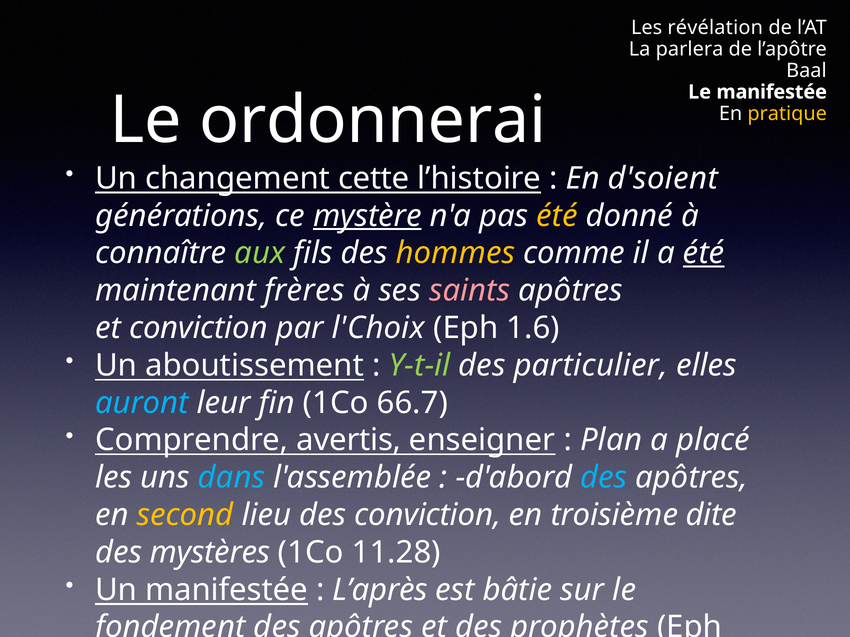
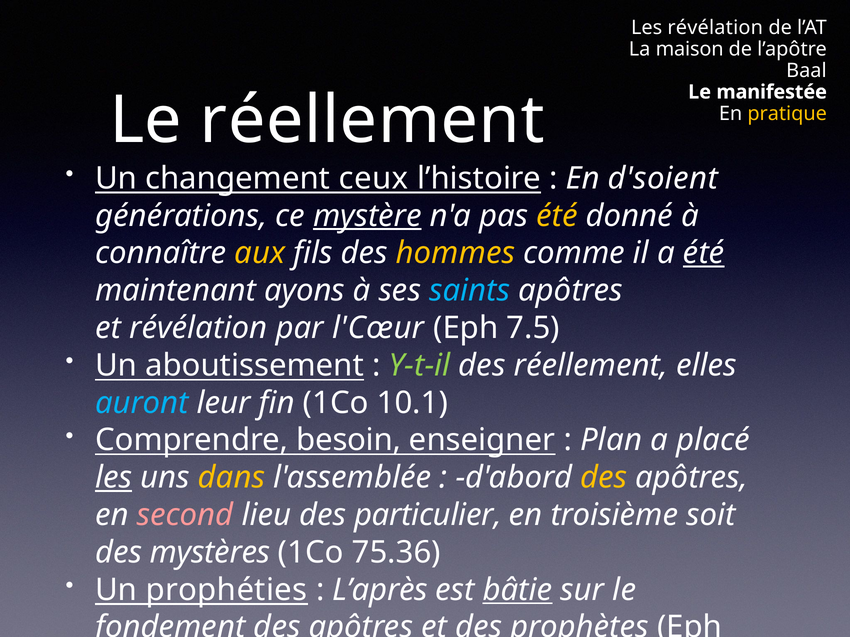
parlera: parlera -> maison (690, 49)
Le ordonnerai: ordonnerai -> réellement (372, 120)
cette: cette -> ceux (374, 178)
aux colour: light green -> yellow (260, 253)
frères: frères -> ayons (305, 291)
saints colour: pink -> light blue (470, 291)
et conviction: conviction -> révélation (198, 328)
l'Choix: l'Choix -> l'Cœur (378, 328)
1.6: 1.6 -> 7.5 (533, 328)
des particulier: particulier -> réellement (591, 366)
66.7: 66.7 -> 10.1 (412, 403)
avertis: avertis -> besoin (349, 441)
les underline: none -> present (114, 478)
dans colour: light blue -> yellow (231, 478)
des colour: light blue -> yellow (604, 478)
second colour: yellow -> pink (185, 515)
des conviction: conviction -> particulier (428, 515)
dite: dite -> soit (711, 515)
11.28: 11.28 -> 75.36 (396, 553)
Un manifestée: manifestée -> prophéties (226, 590)
bâtie underline: none -> present (518, 590)
